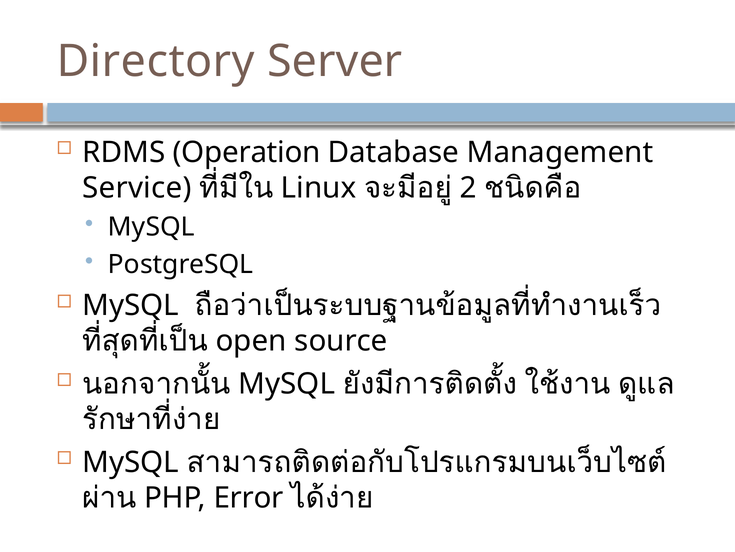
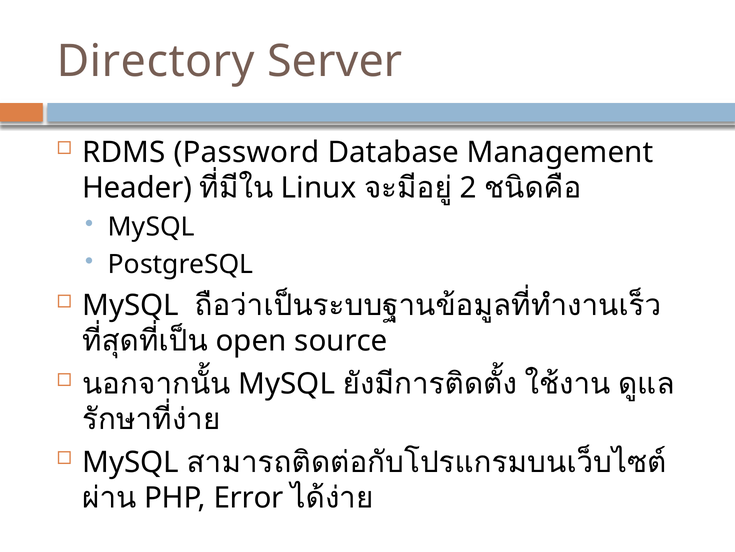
Operation: Operation -> Password (246, 152)
Service: Service -> Header (137, 188)
